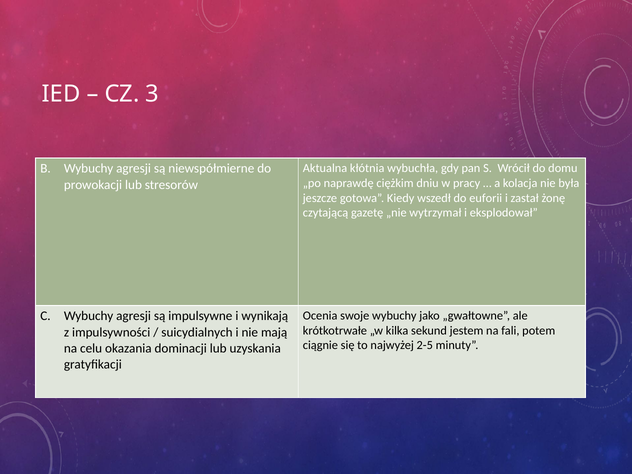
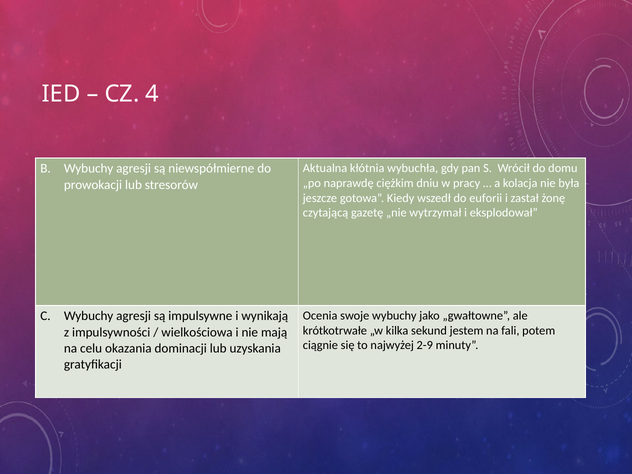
3: 3 -> 4 (152, 94)
suicydialnych: suicydialnych -> wielkościowa (197, 332)
2-5: 2-5 -> 2-9 (425, 345)
